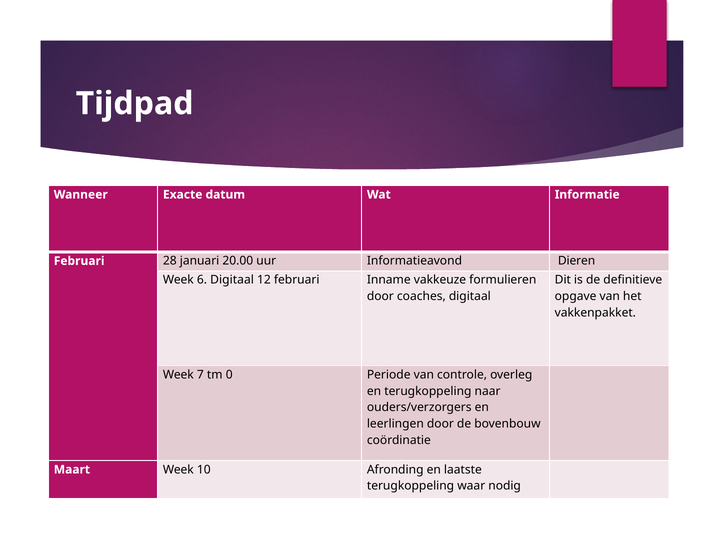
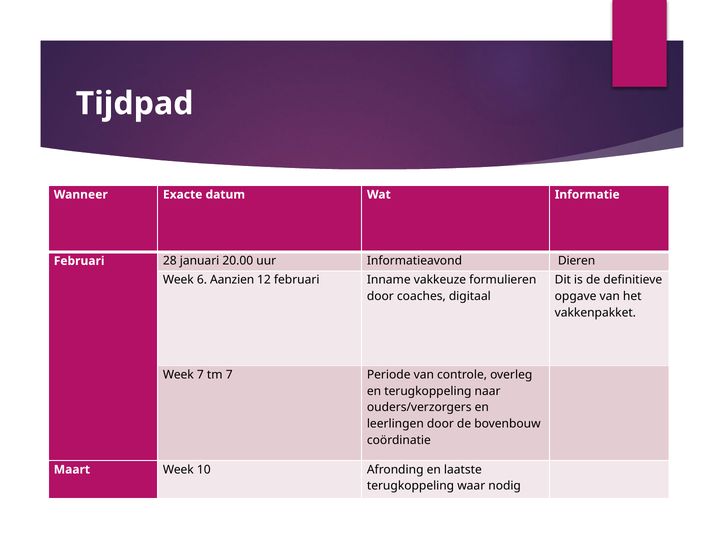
6 Digitaal: Digitaal -> Aanzien (232, 280)
tm 0: 0 -> 7 (229, 375)
